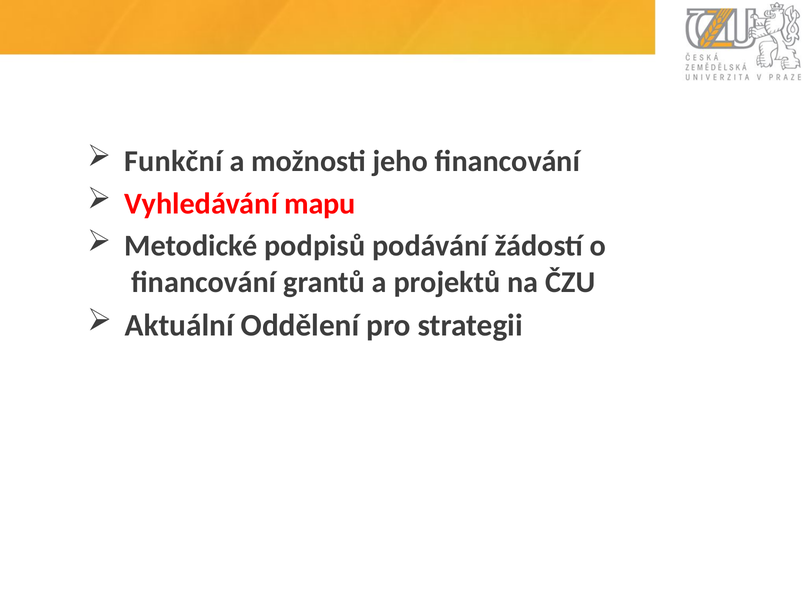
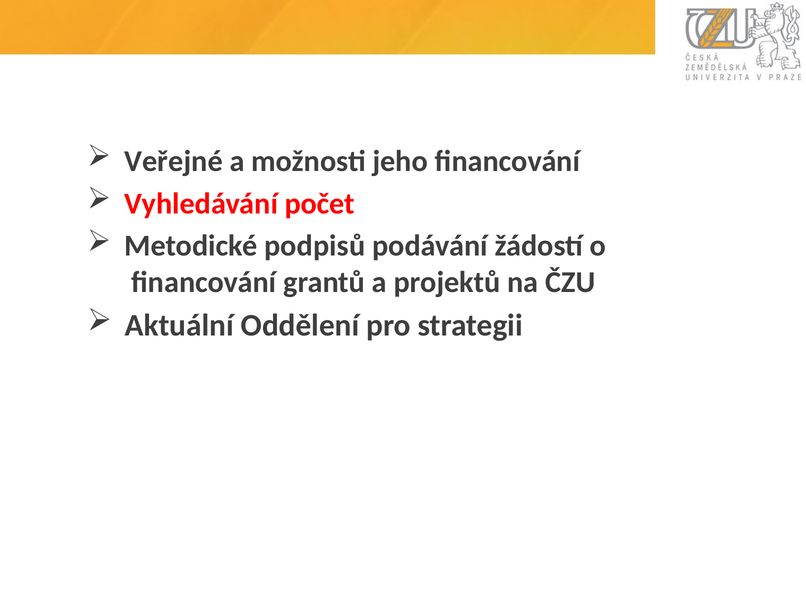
Funkční: Funkční -> Veřejné (174, 162)
mapu: mapu -> počet (320, 204)
